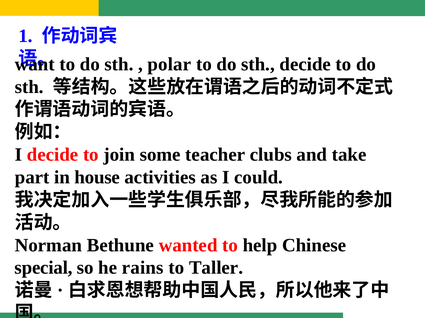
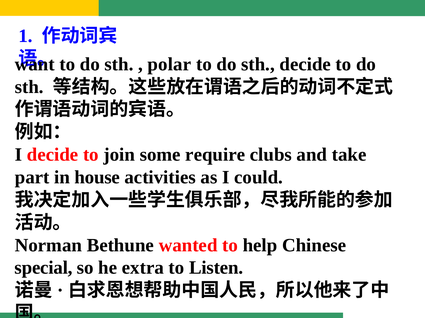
teacher: teacher -> require (215, 155)
rains: rains -> extra (143, 268)
Taller: Taller -> Listen (216, 268)
